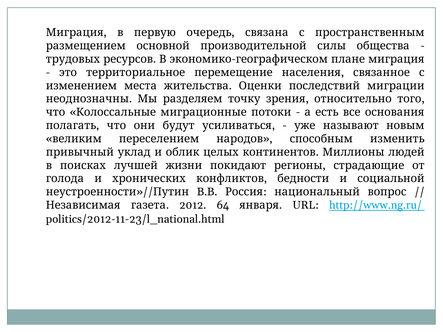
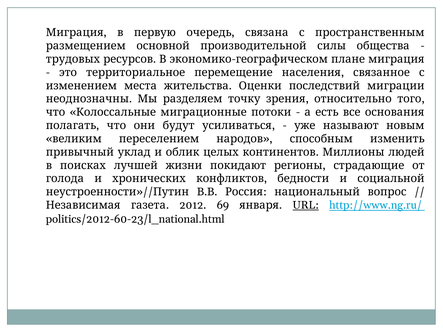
64: 64 -> 69 (223, 205)
URL underline: none -> present (306, 205)
politics/2012-11-23/l_national.html: politics/2012-11-23/l_national.html -> politics/2012-60-23/l_national.html (135, 219)
